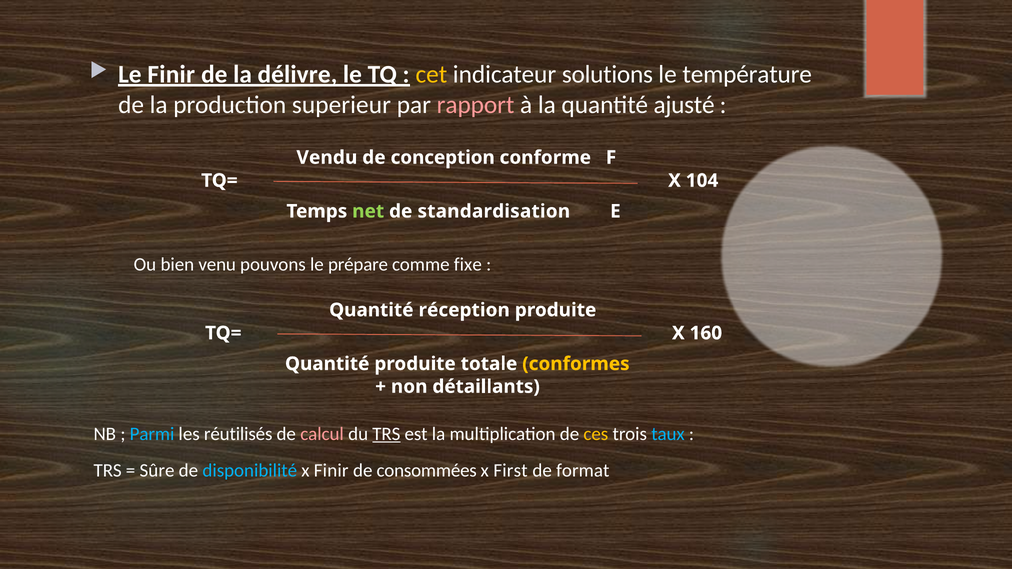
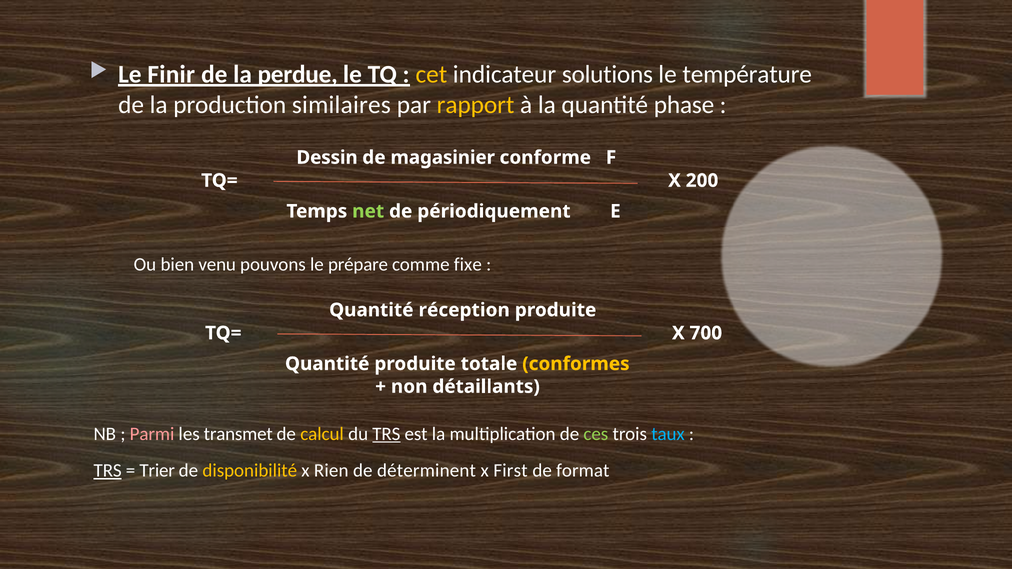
délivre: délivre -> perdue (298, 74)
superieur: superieur -> similaires (341, 105)
rapport colour: pink -> yellow (476, 105)
ajusté: ajusté -> phase (684, 105)
Vendu: Vendu -> Dessin (327, 158)
conception: conception -> magasinier (443, 158)
104: 104 -> 200 (702, 181)
standardisation: standardisation -> périodiquement (494, 211)
160: 160 -> 700 (706, 333)
Parmi colour: light blue -> pink (152, 434)
réutilisés: réutilisés -> transmet (238, 434)
calcul colour: pink -> yellow (322, 434)
ces colour: yellow -> light green (596, 434)
TRS underline: none -> present (108, 471)
Sûre: Sûre -> Trier (157, 471)
disponibilité colour: light blue -> yellow (250, 471)
x Finir: Finir -> Rien (331, 471)
consommées: consommées -> déterminent (426, 471)
